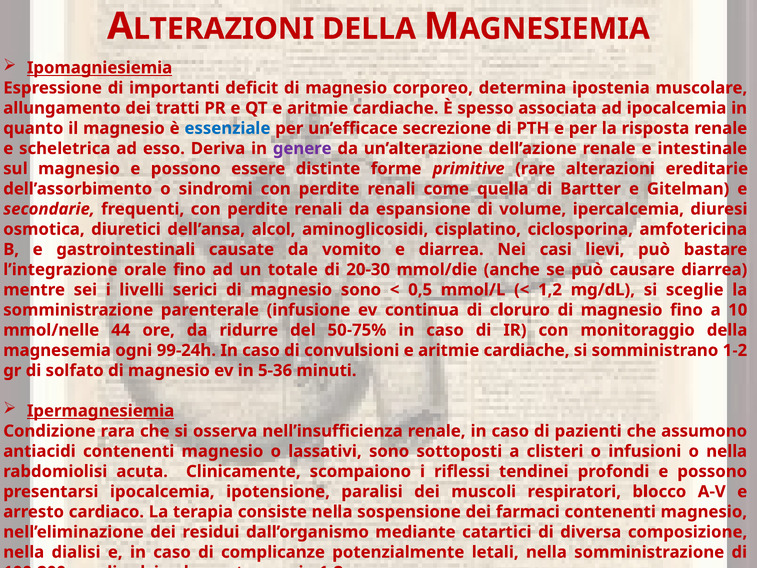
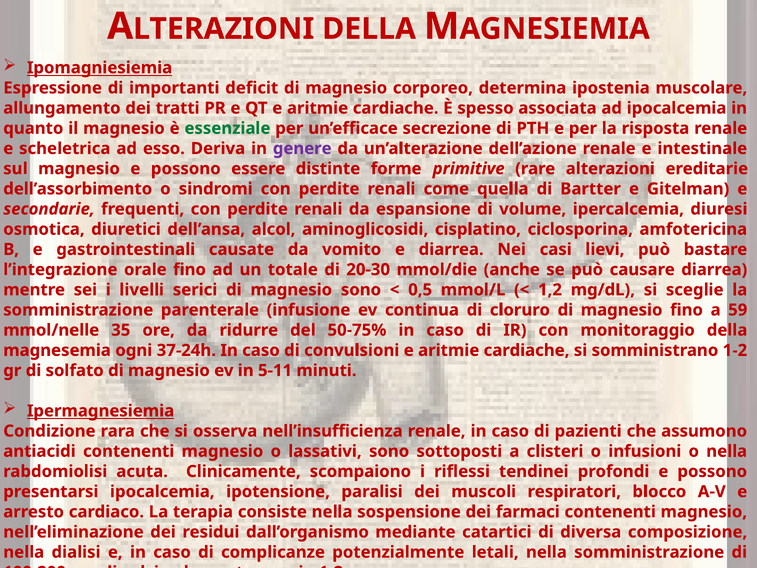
essenziale colour: blue -> green (227, 128)
10: 10 -> 59 (738, 310)
44: 44 -> 35 (121, 330)
99-24h: 99-24h -> 37-24h (186, 350)
5-36: 5-36 -> 5-11 (275, 370)
